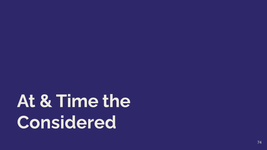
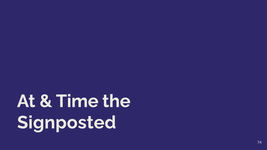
Considered: Considered -> Signposted (67, 123)
